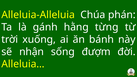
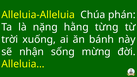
gánh: gánh -> nặng (45, 27)
đượm: đượm -> mừng (96, 52)
